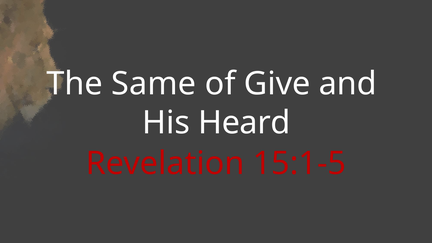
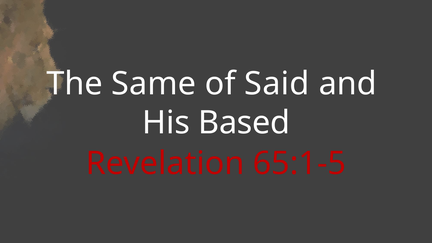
Give: Give -> Said (277, 84)
Heard: Heard -> Based (244, 123)
15:1-5: 15:1-5 -> 65:1-5 (299, 163)
